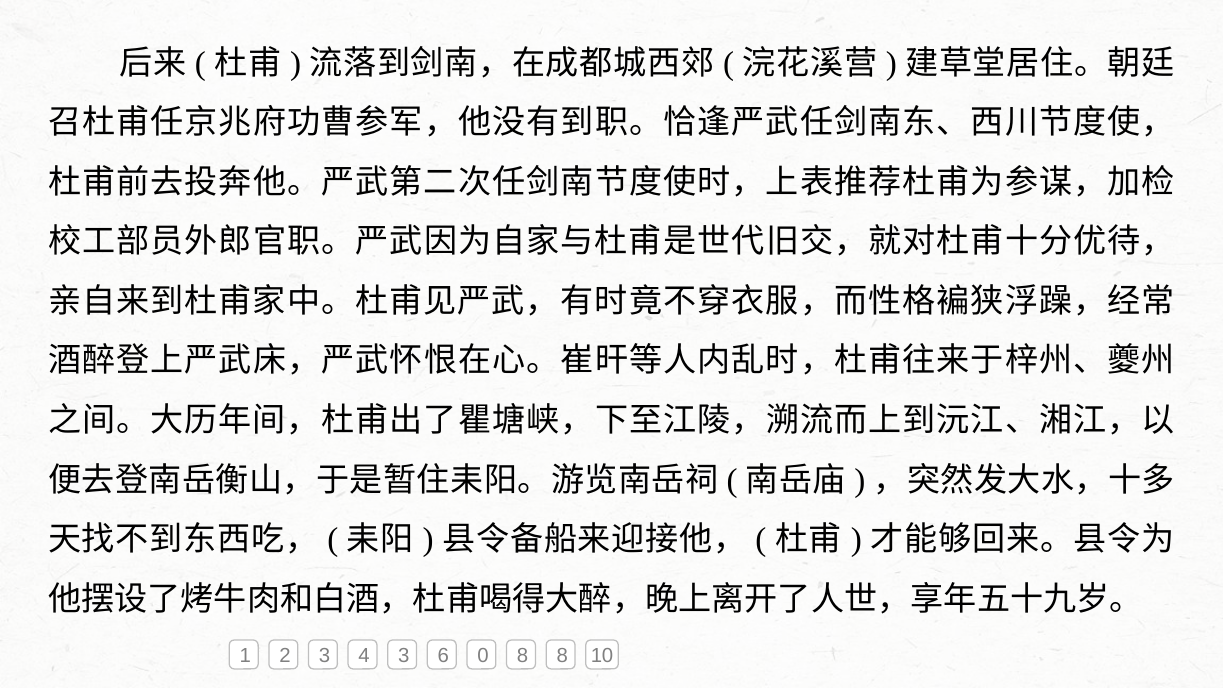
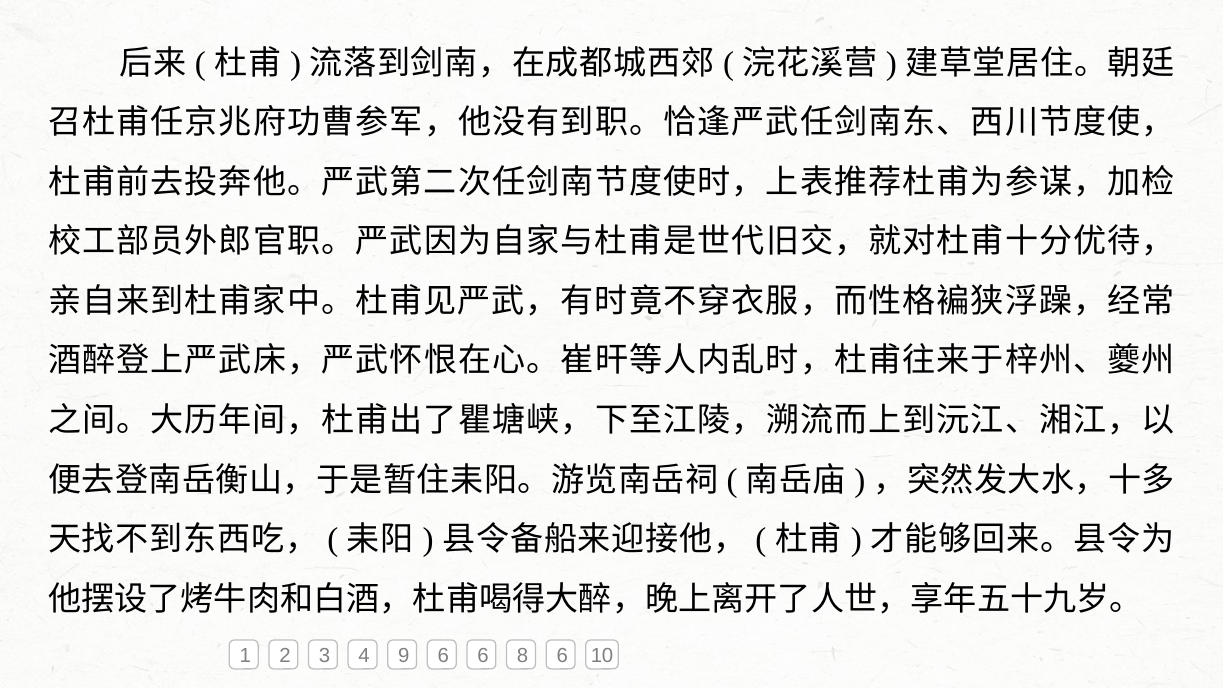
4 3: 3 -> 9 (404, 656)
6 0: 0 -> 6 (483, 656)
8 8: 8 -> 6 (562, 656)
